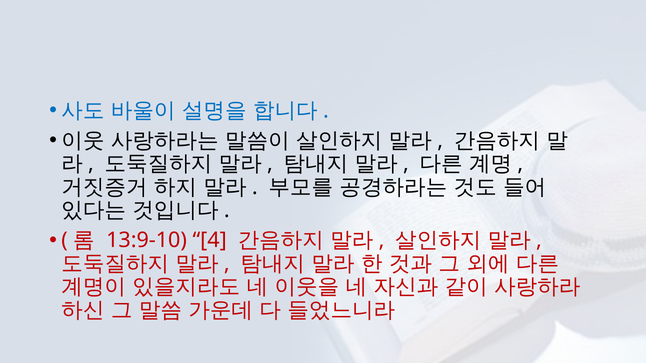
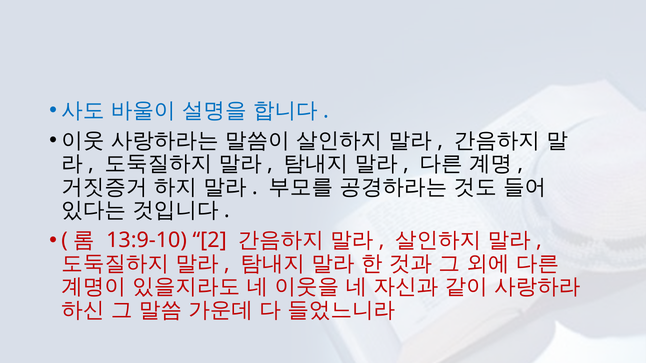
4: 4 -> 2 (210, 240)
